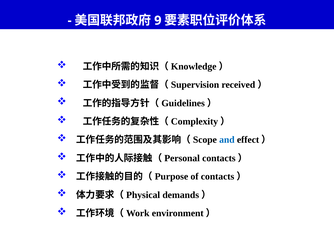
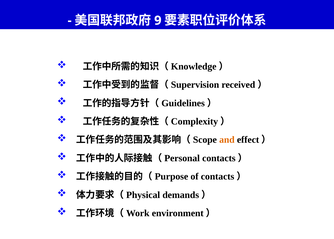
and colour: blue -> orange (227, 140)
